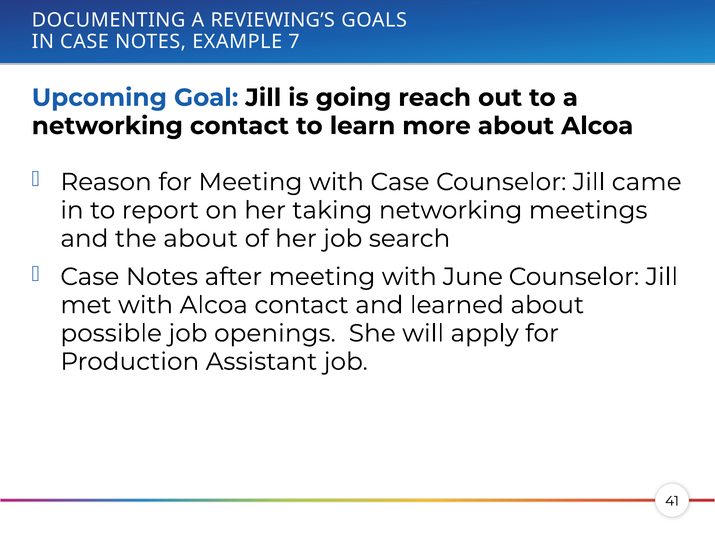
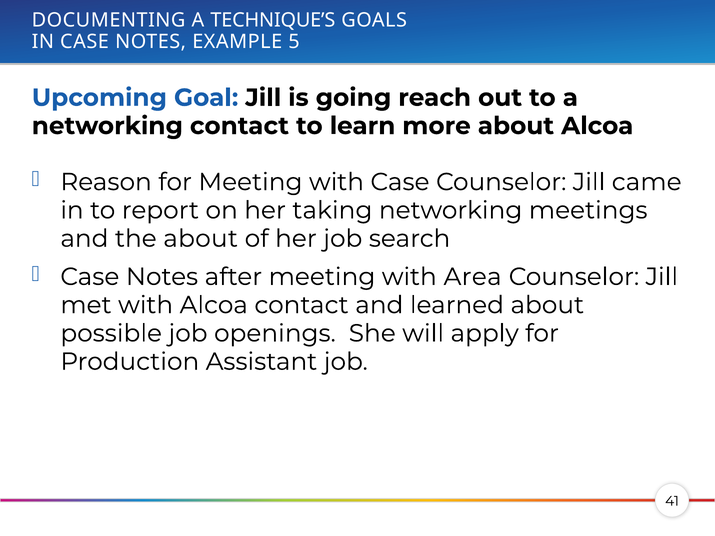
REVIEWING’S: REVIEWING’S -> TECHNIQUE’S (273, 20)
7: 7 -> 5 (294, 42)
June: June -> Area (473, 277)
